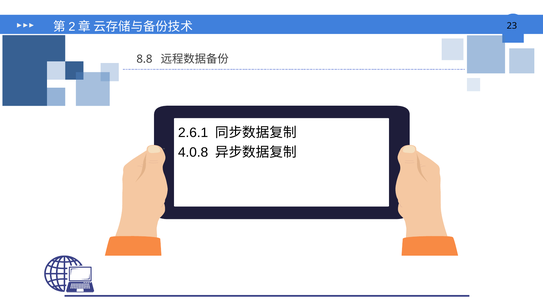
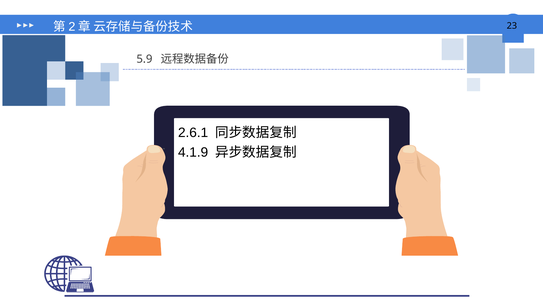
8.8: 8.8 -> 5.9 (144, 59)
4.0.8: 4.0.8 -> 4.1.9 (193, 153)
